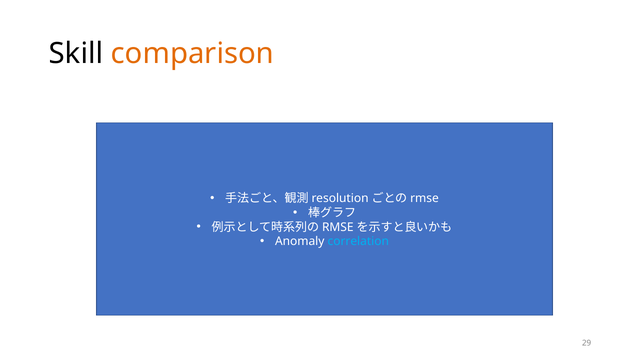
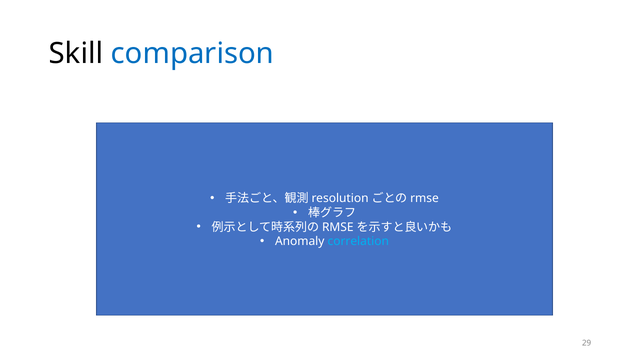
comparison colour: orange -> blue (192, 54)
